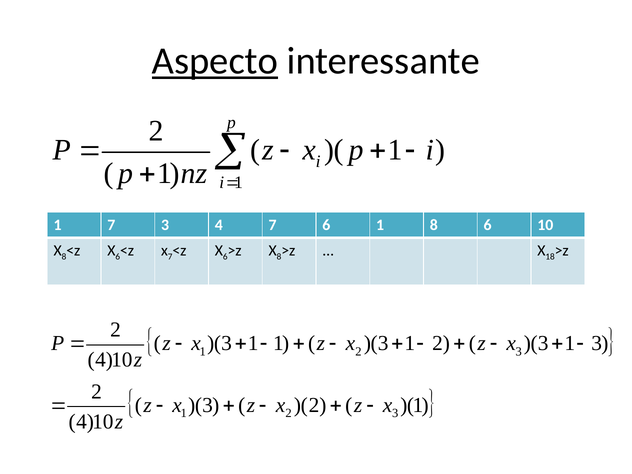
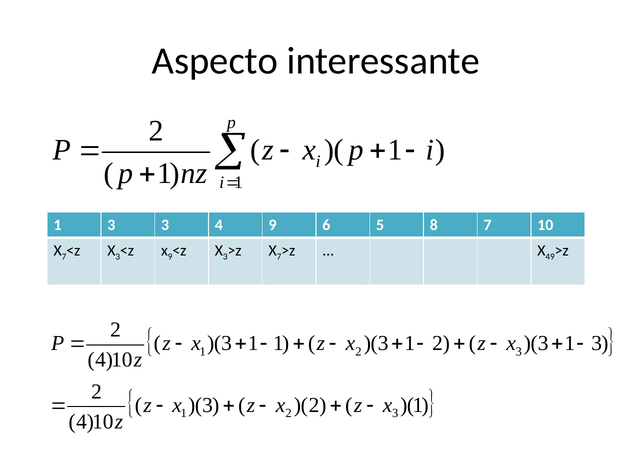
Aspecto underline: present -> none (215, 61)
7: 7 -> 3 (111, 225)
4 7: 7 -> 9 (273, 225)
6 1: 1 -> 5 (380, 225)
8 6: 6 -> 7 (488, 225)
8: 8 -> 7 (64, 257)
6: 6 -> 3 (118, 257)
7: 7 -> 9 (170, 257)
6: 6 -> 3 (225, 257)
8: 8 -> 7 (279, 257)
18: 18 -> 49 (550, 257)
